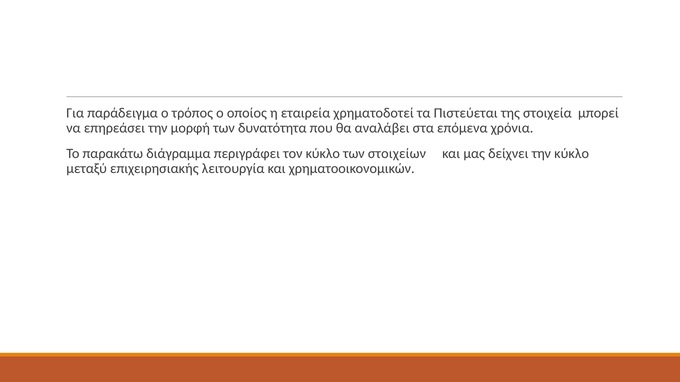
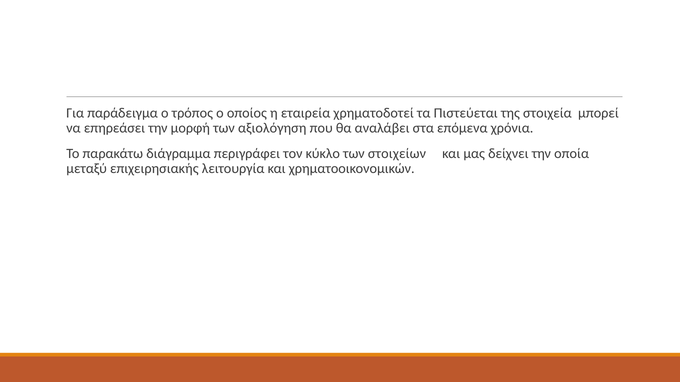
δυνατότητα: δυνατότητα -> αξιολόγηση (272, 128)
την κύκλο: κύκλο -> οποία (572, 154)
